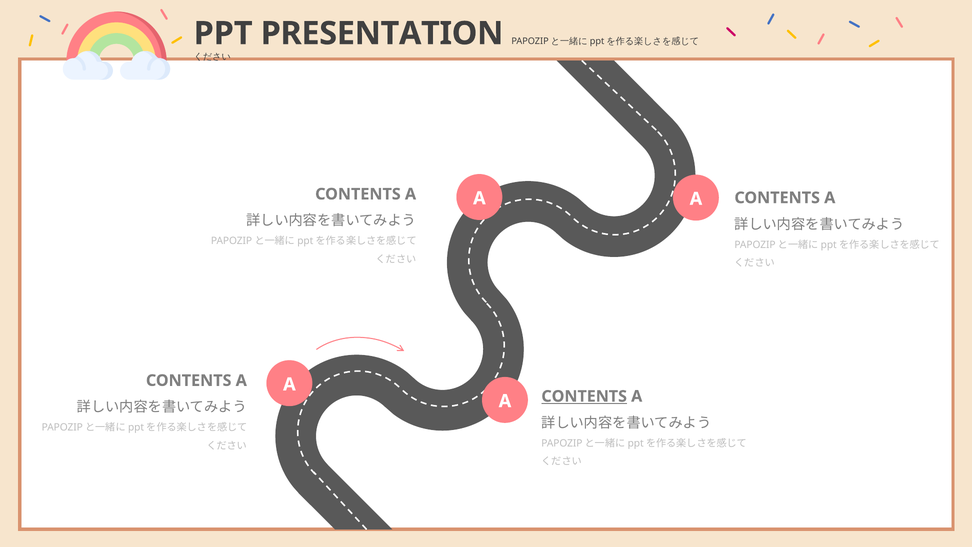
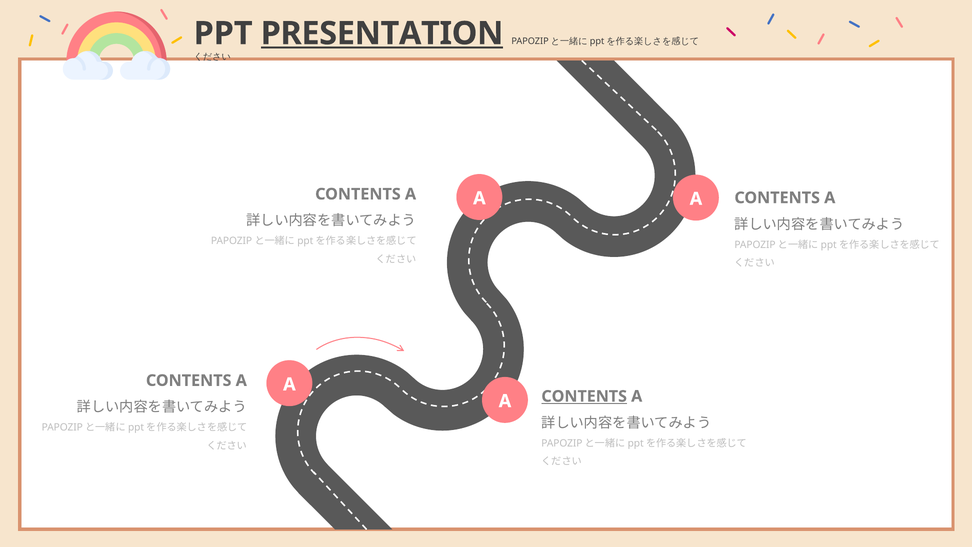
PRESENTATION underline: none -> present (382, 34)
